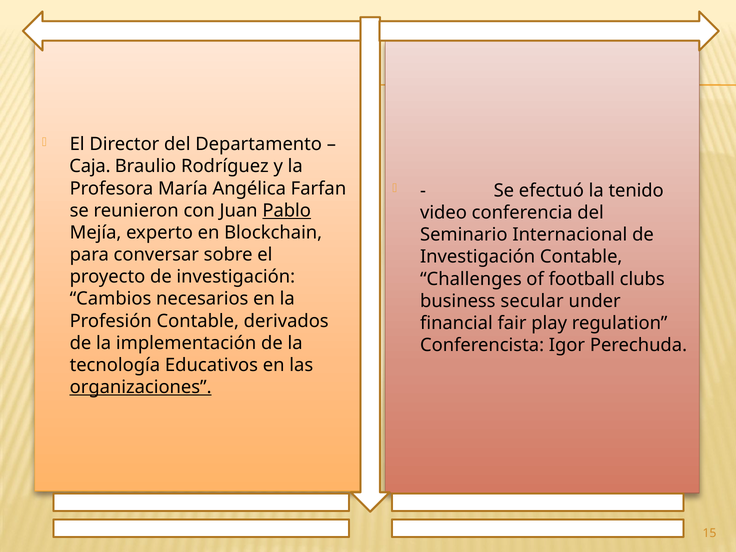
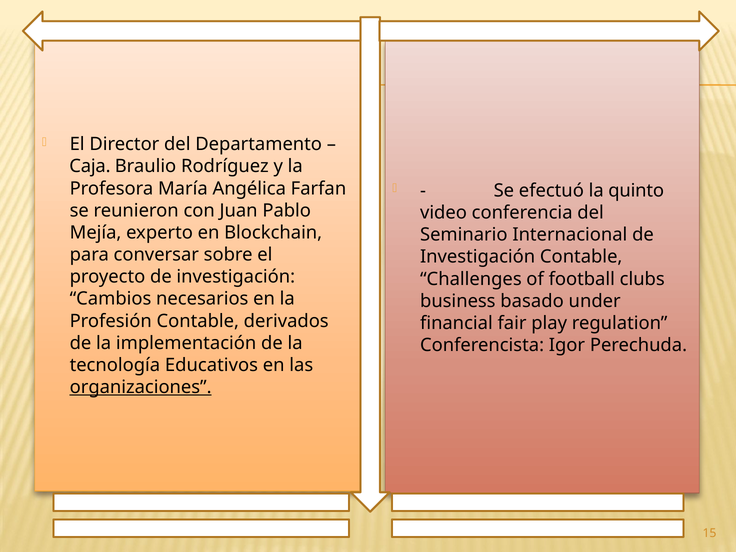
tenido: tenido -> quinto (636, 191)
Pablo underline: present -> none (287, 211)
secular: secular -> basado (532, 301)
